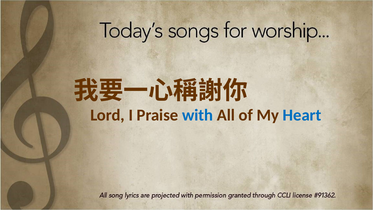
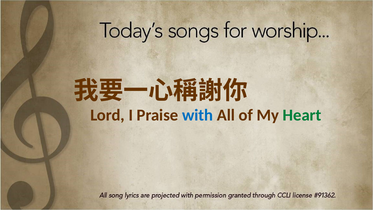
Heart colour: blue -> green (302, 115)
